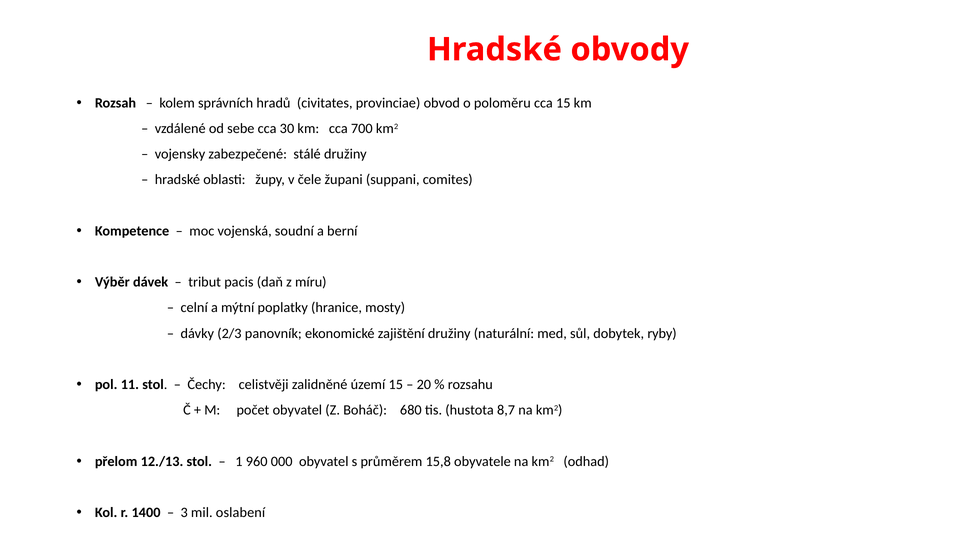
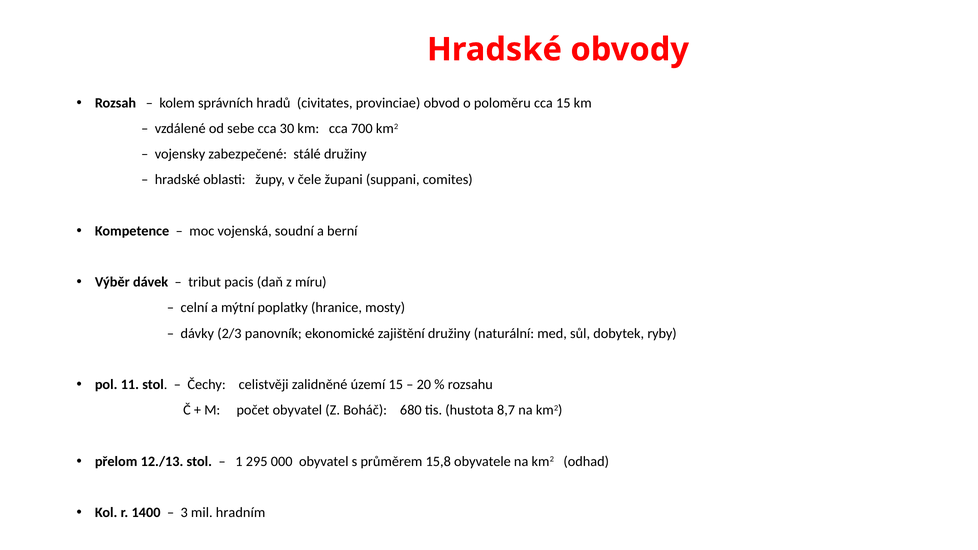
960: 960 -> 295 (257, 461)
oslabení: oslabení -> hradním (241, 513)
